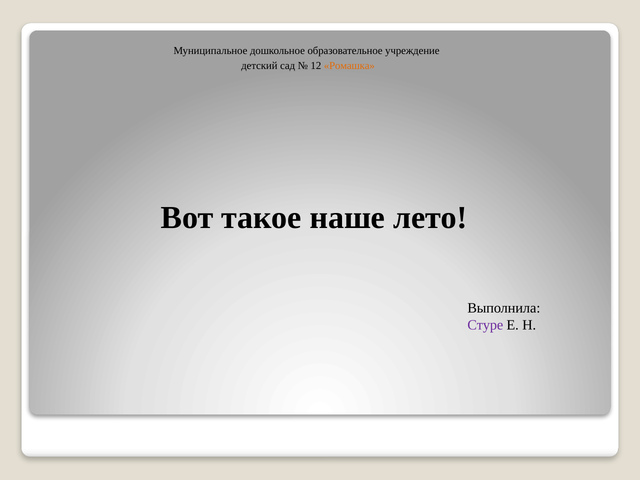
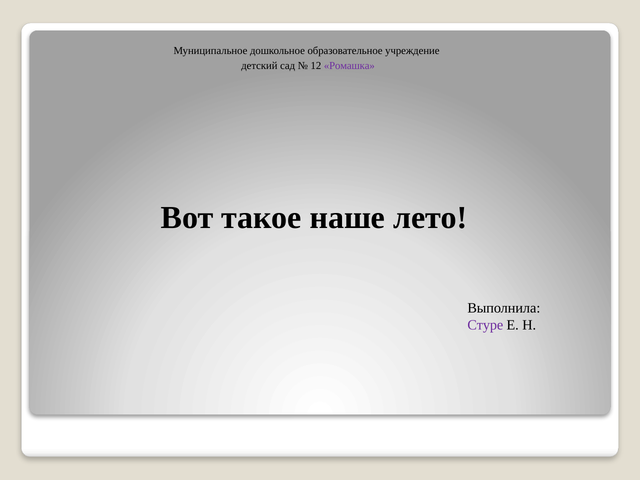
Ромашка colour: orange -> purple (349, 66)
